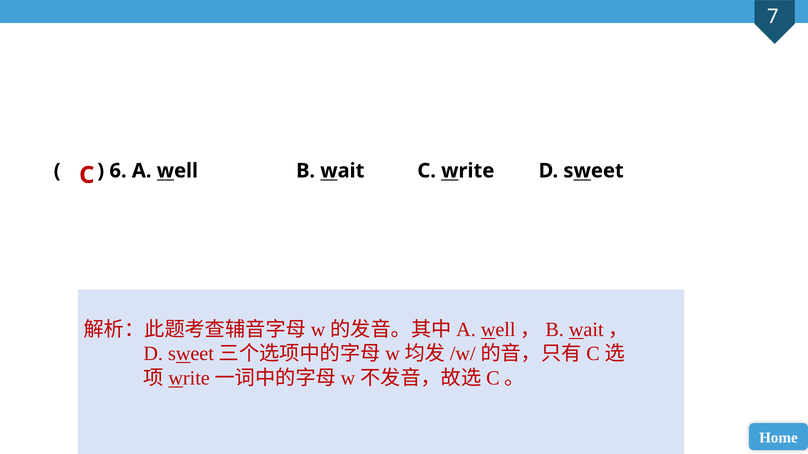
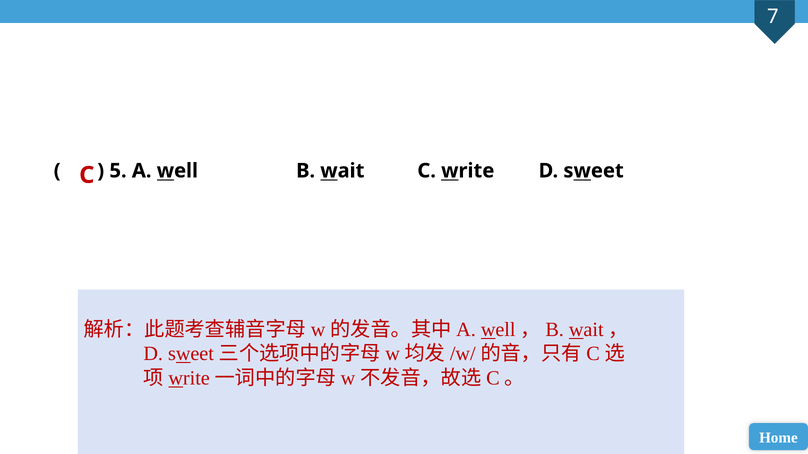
6: 6 -> 5 (118, 171)
